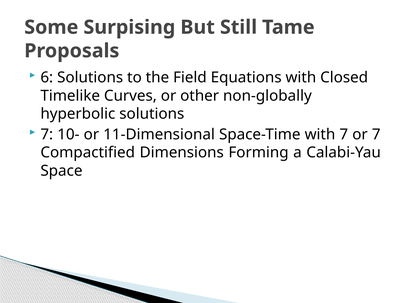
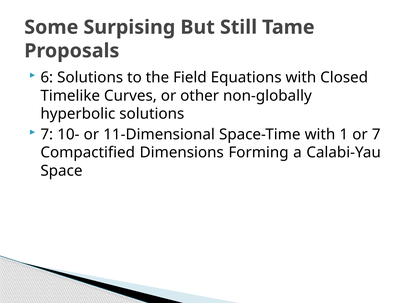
with 7: 7 -> 1 (344, 135)
